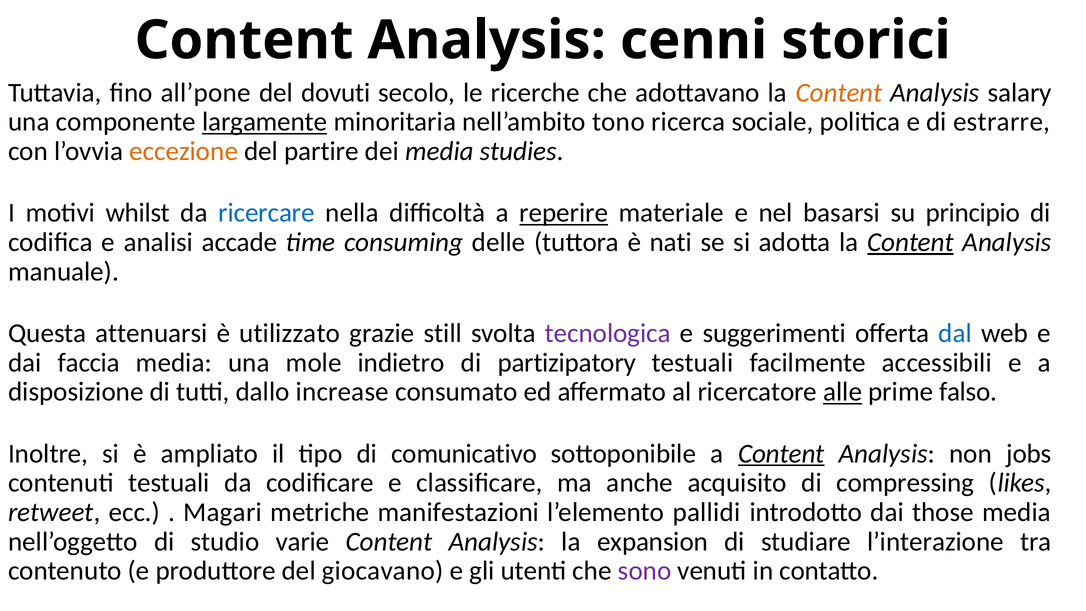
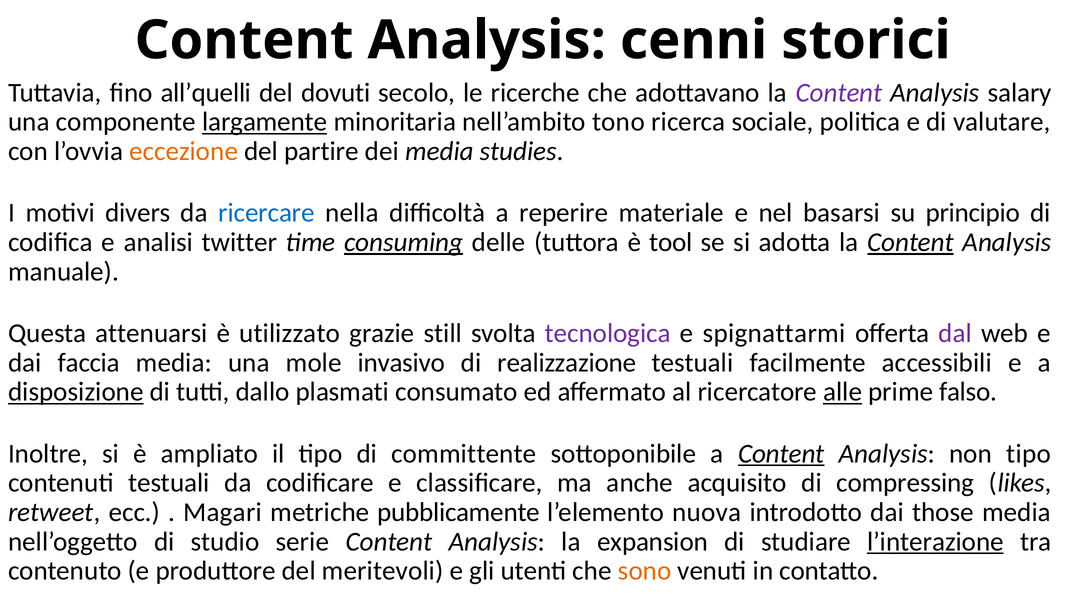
all’pone: all’pone -> all’quelli (206, 93)
Content colour: orange -> purple (839, 93)
estrarre: estrarre -> valutare (1002, 122)
whilst: whilst -> divers (138, 213)
reperire underline: present -> none (564, 213)
accade: accade -> twitter (239, 242)
consuming underline: none -> present (404, 242)
nati: nati -> tool (671, 242)
suggerimenti: suggerimenti -> spignattarmi (774, 333)
dal colour: blue -> purple (955, 333)
indietro: indietro -> invasivo (401, 363)
partizipatory: partizipatory -> realizzazione (567, 363)
disposizione underline: none -> present (76, 392)
increase: increase -> plasmati (342, 392)
comunicativo: comunicativo -> committente (464, 454)
non jobs: jobs -> tipo (1029, 454)
manifestazioni: manifestazioni -> pubblicamente (459, 512)
pallidi: pallidi -> nuova (707, 512)
varie: varie -> serie (302, 541)
l’interazione underline: none -> present (935, 541)
giocavano: giocavano -> meritevoli (383, 571)
sono colour: purple -> orange (645, 571)
